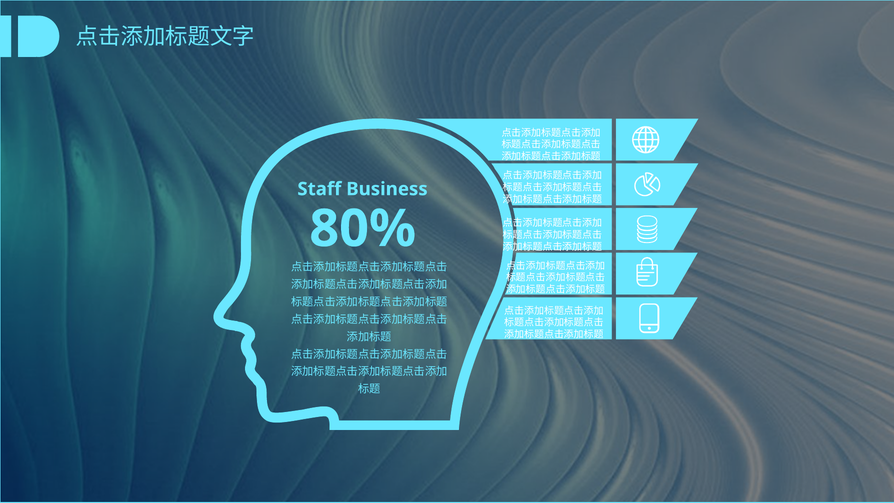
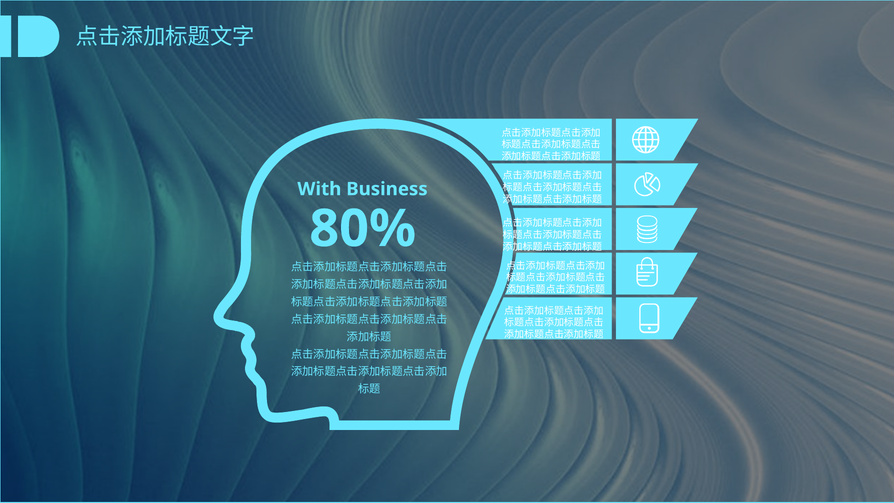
Staff: Staff -> With (319, 189)
